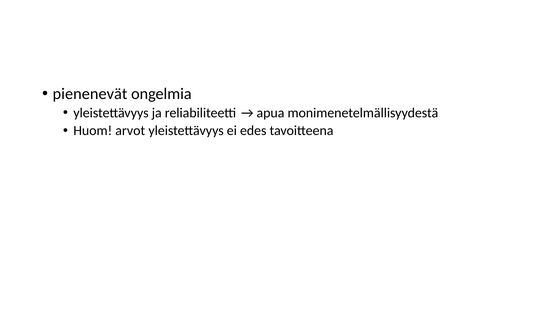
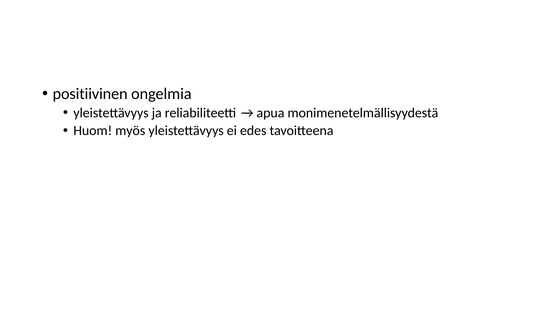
pienenevät: pienenevät -> positiivinen (90, 94)
arvot: arvot -> myös (130, 131)
